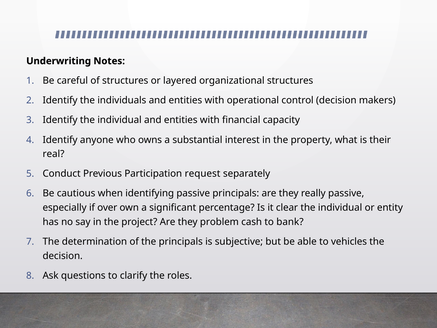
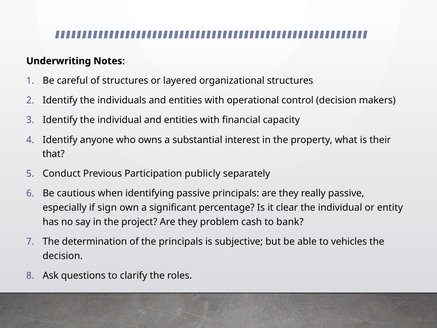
real: real -> that (54, 154)
request: request -> publicly (203, 174)
over: over -> sign (107, 208)
